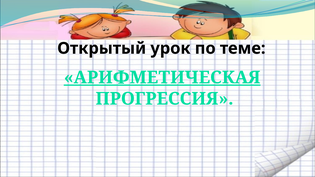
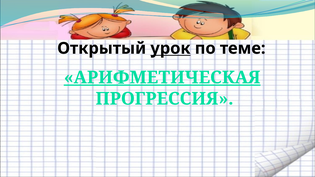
урок underline: none -> present (170, 48)
